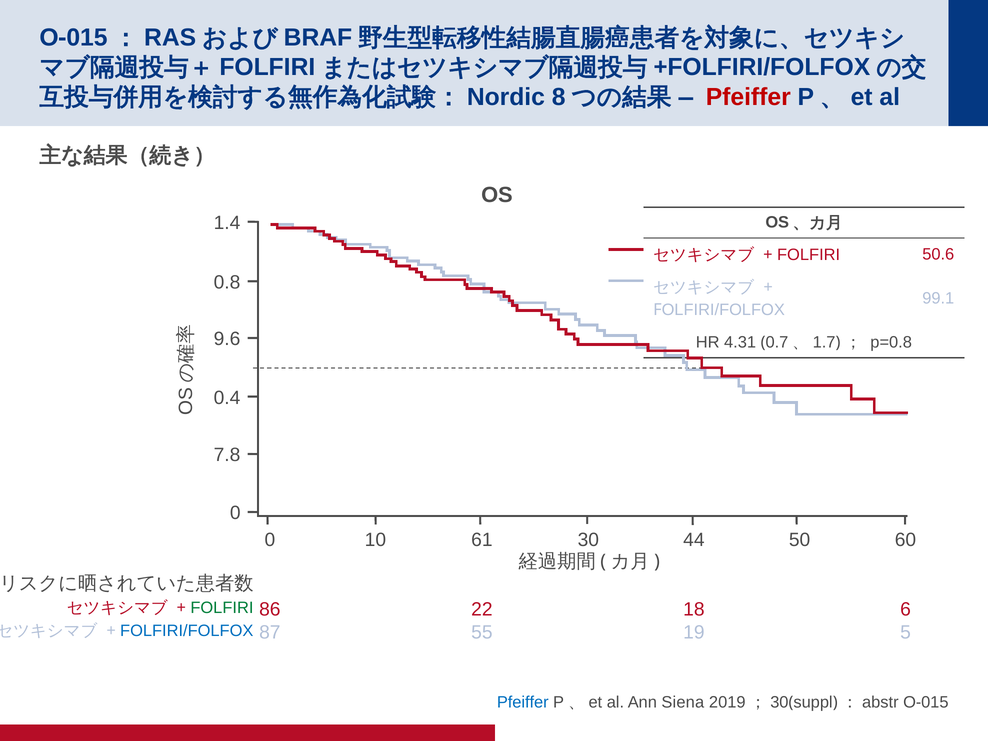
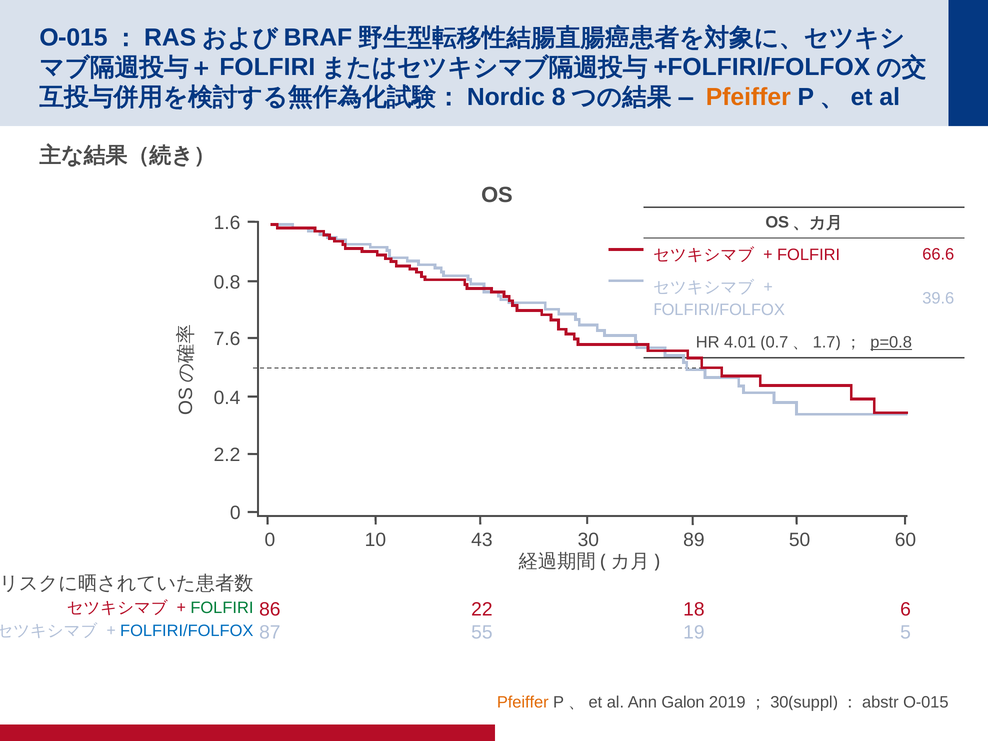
Pfeiffer colour: red -> orange (748, 97)
1.4: 1.4 -> 1.6 (227, 223)
50.6: 50.6 -> 66.6 (938, 254)
99.1: 99.1 -> 39.6 (938, 298)
9.6: 9.6 -> 7.6 (227, 339)
4.31: 4.31 -> 4.01 (740, 342)
p=0.8 underline: none -> present (891, 342)
7.8: 7.8 -> 2.2 (227, 455)
61: 61 -> 43 (482, 540)
44: 44 -> 89 (694, 540)
Pfeiffer colour: blue -> orange (523, 703)
Siena: Siena -> Galon (683, 703)
